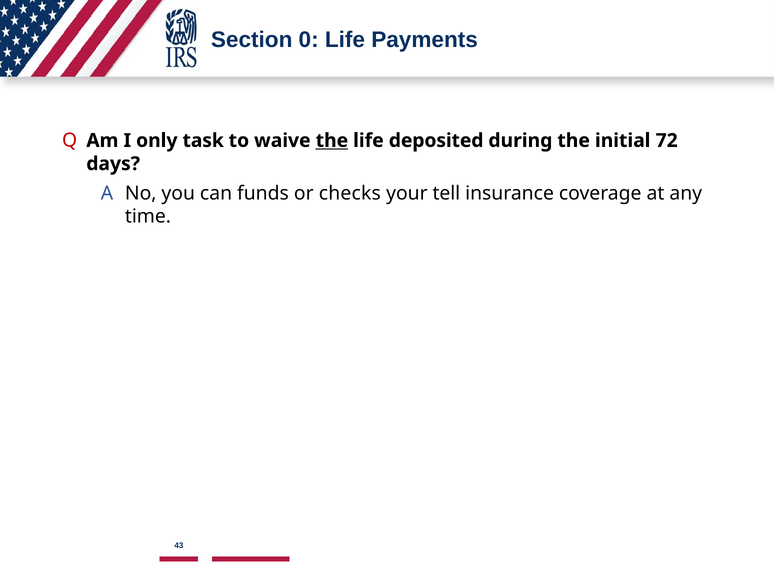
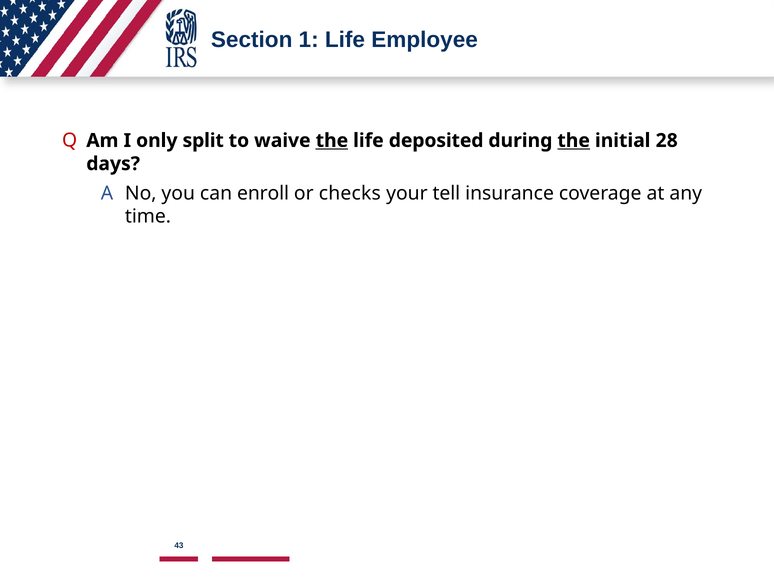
0: 0 -> 1 (309, 40)
Payments: Payments -> Employee (425, 40)
task: task -> split (203, 141)
the underline: none -> present (574, 141)
72: 72 -> 28 (667, 141)
funds: funds -> enroll (263, 194)
